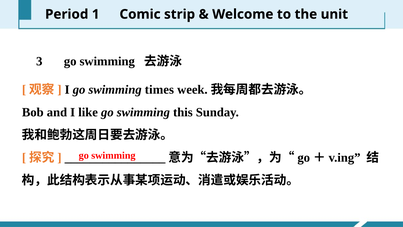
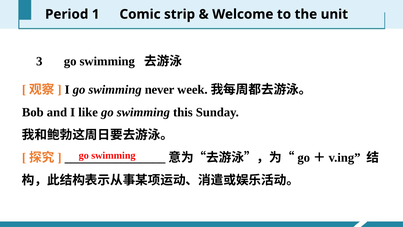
times: times -> never (160, 90)
